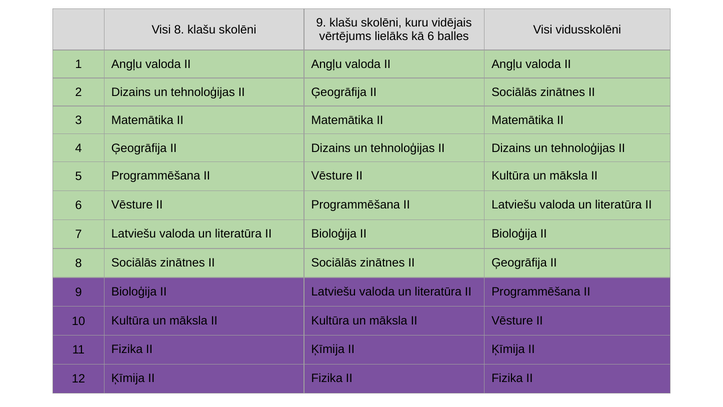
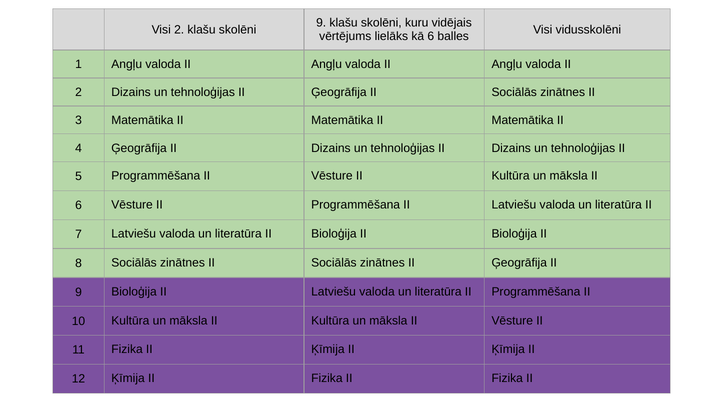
Visi 8: 8 -> 2 (179, 30)
